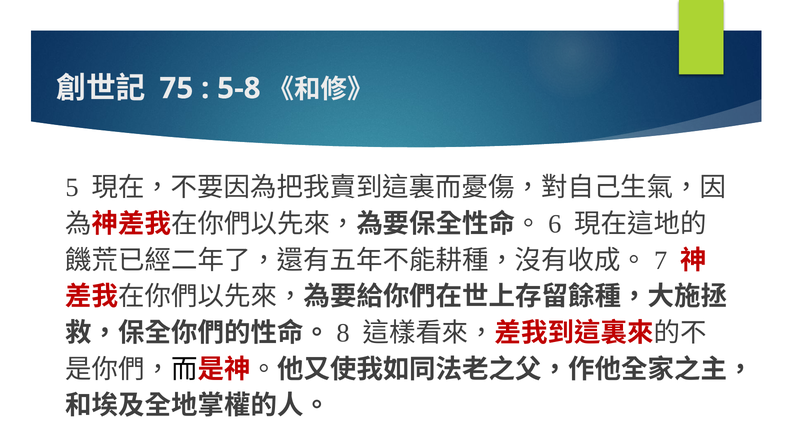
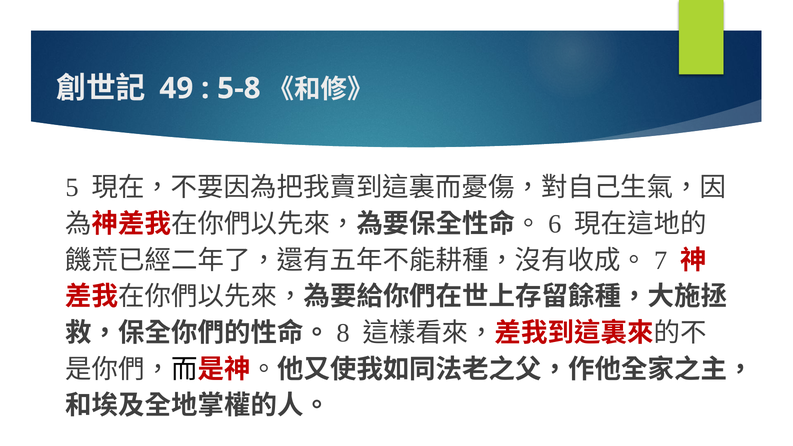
75: 75 -> 49 (176, 88)
